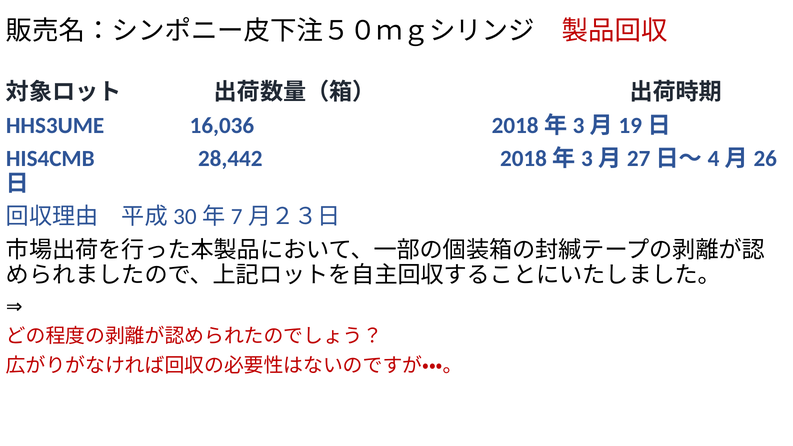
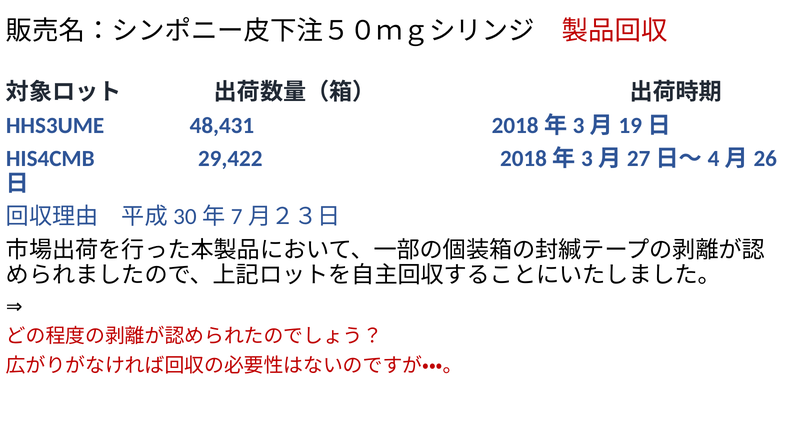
16,036: 16,036 -> 48,431 (222, 125)
28,442: 28,442 -> 29,422 (230, 159)
